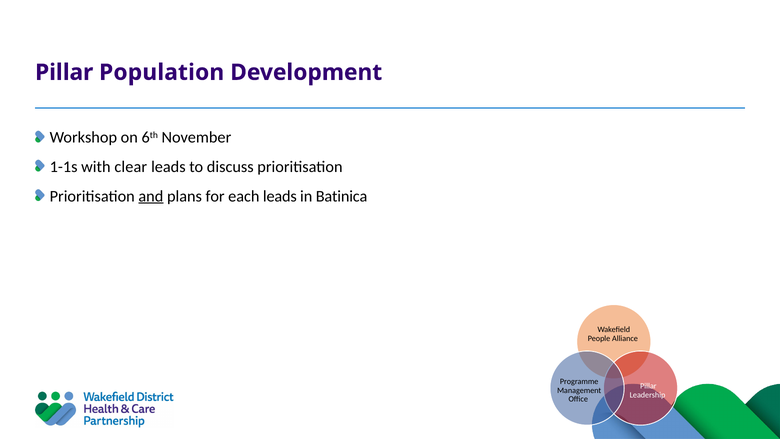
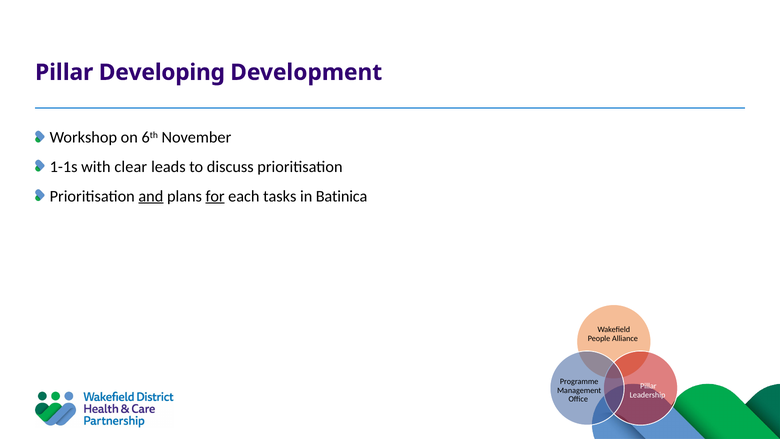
Population: Population -> Developing (162, 72)
for underline: none -> present (215, 196)
each leads: leads -> tasks (280, 196)
